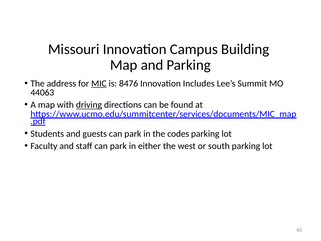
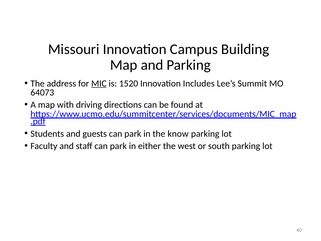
8476: 8476 -> 1520 (129, 83)
44063: 44063 -> 64073 (42, 92)
driving underline: present -> none (89, 105)
codes: codes -> know (178, 134)
